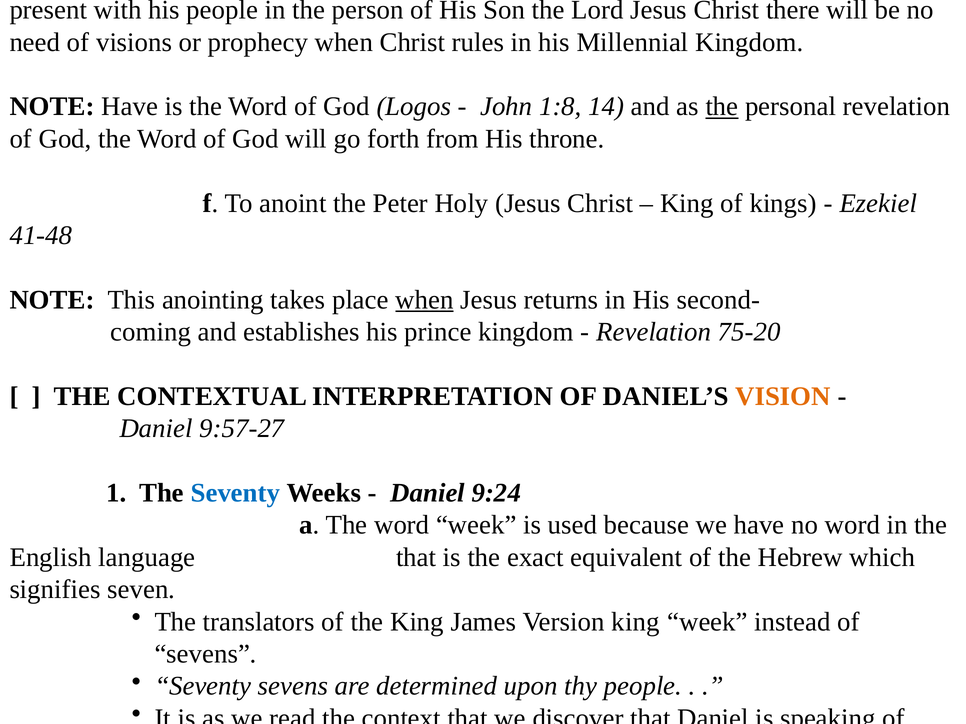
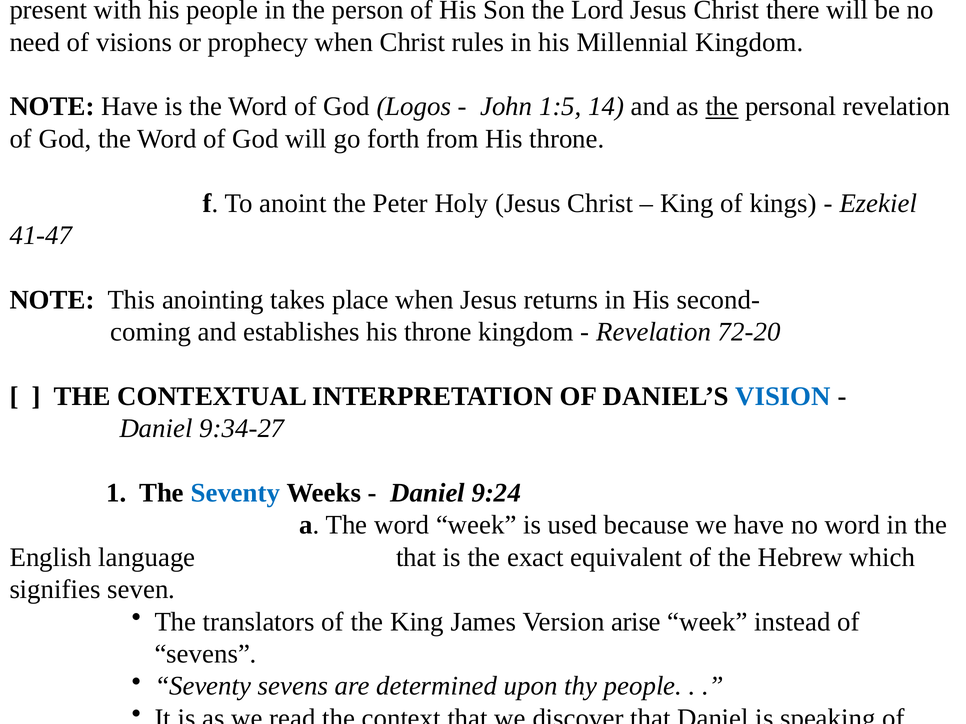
1:8: 1:8 -> 1:5 (560, 107)
41-48: 41-48 -> 41-47 (41, 236)
when underline: present -> none (424, 300)
establishes his prince: prince -> throne (438, 332)
75-20: 75-20 -> 72-20 (749, 332)
VISION colour: orange -> blue (783, 397)
9:57-27: 9:57-27 -> 9:34-27 (242, 429)
Version king: king -> arise (636, 622)
